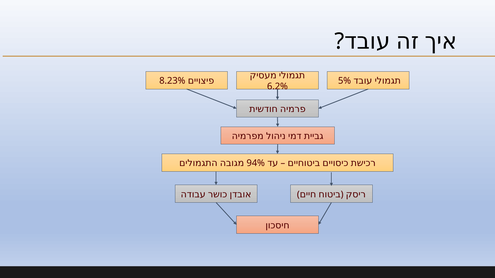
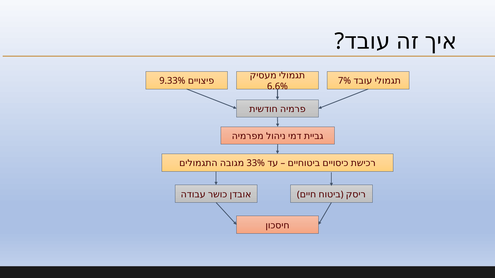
8.23%: 8.23% -> 9.33% (172, 81)
5%: 5% -> 7% (345, 81)
6.2%: 6.2% -> 6.6% (277, 87)
94%: 94% -> 33% (256, 163)
